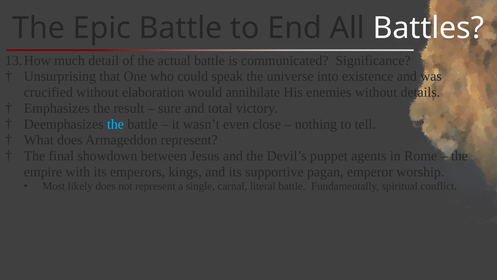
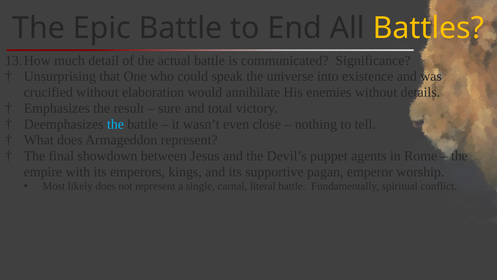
Battles colour: white -> yellow (428, 28)
